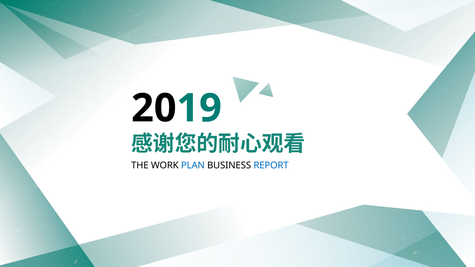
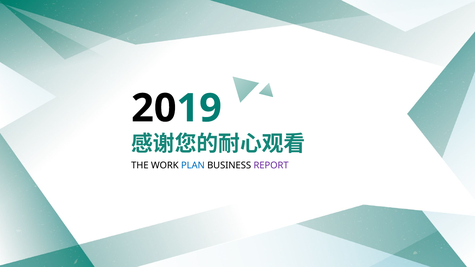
REPORT colour: blue -> purple (271, 166)
